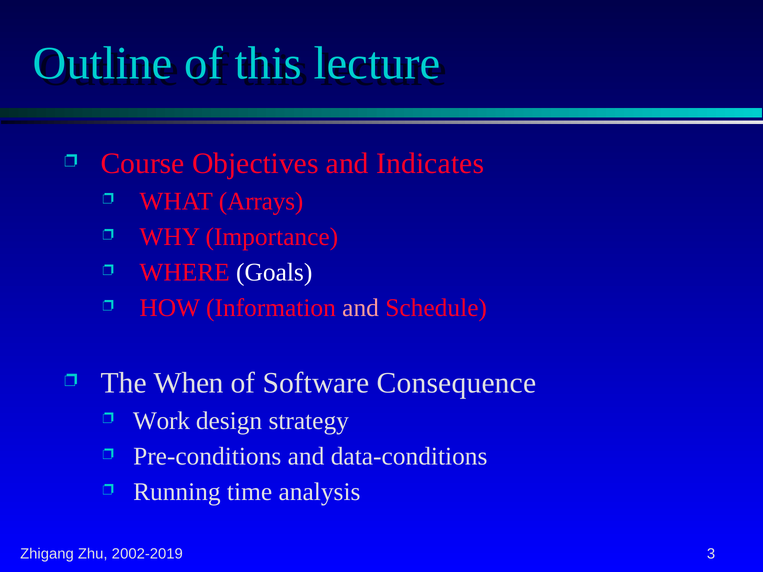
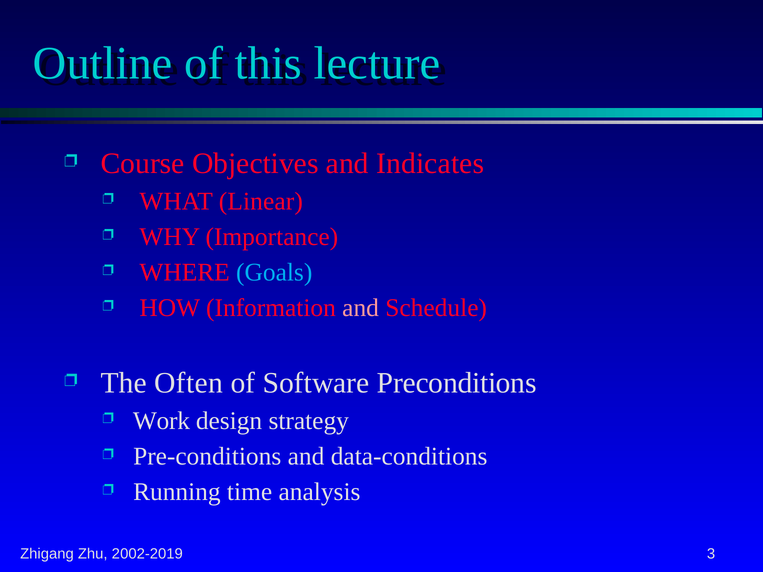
Arrays: Arrays -> Linear (261, 201)
Goals colour: white -> light blue (274, 273)
When: When -> Often (189, 383)
Consequence: Consequence -> Preconditions (457, 383)
